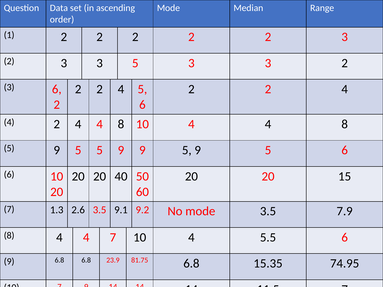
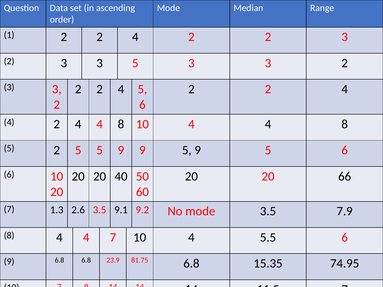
1 2 2 2: 2 -> 4 (135, 37)
6: 6 -> 3 (57, 89)
9: 9 -> 2 (57, 150)
15: 15 -> 66 (345, 176)
